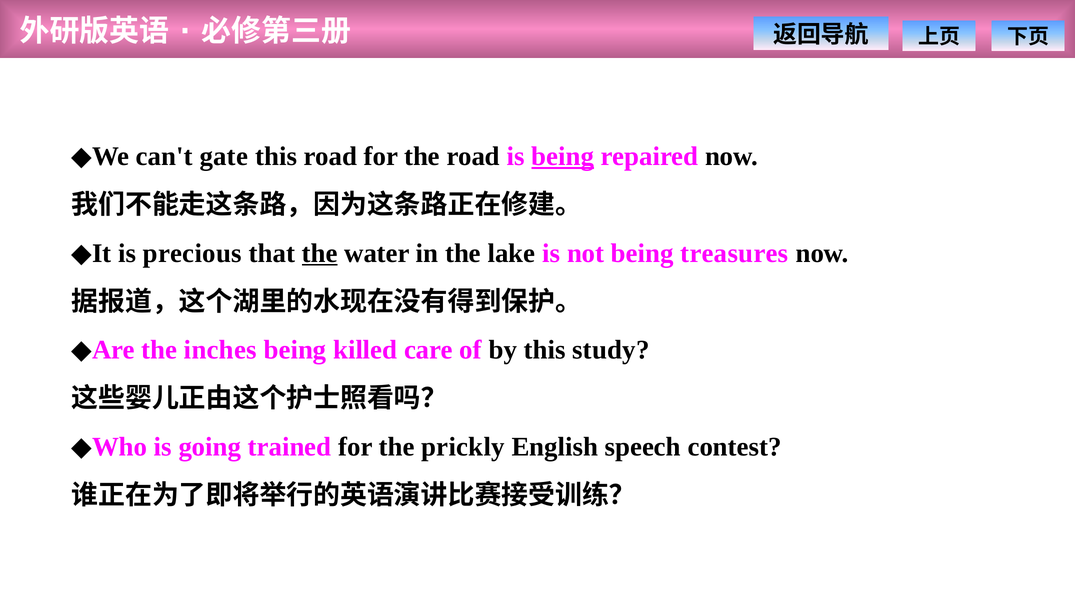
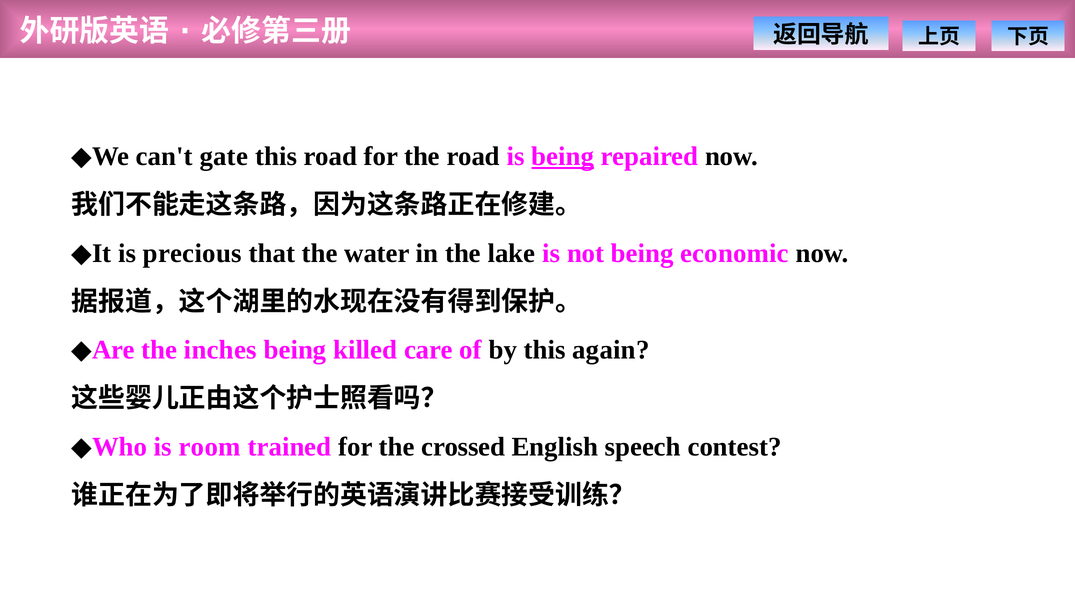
the underline: present -> none (320, 253)
treasures: treasures -> economic (734, 253)
study: study -> again (611, 350)
going: going -> room (210, 447)
prickly: prickly -> crossed (463, 447)
